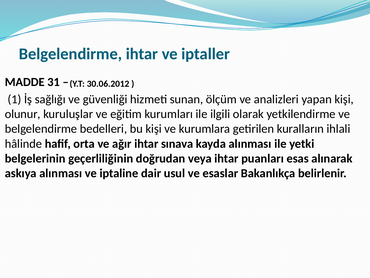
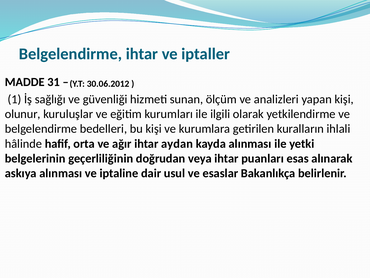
sınava: sınava -> aydan (177, 143)
